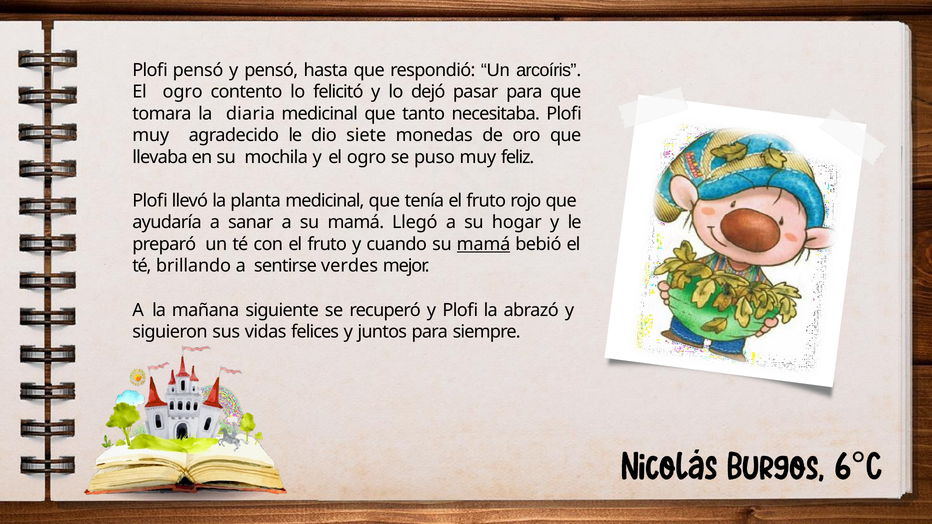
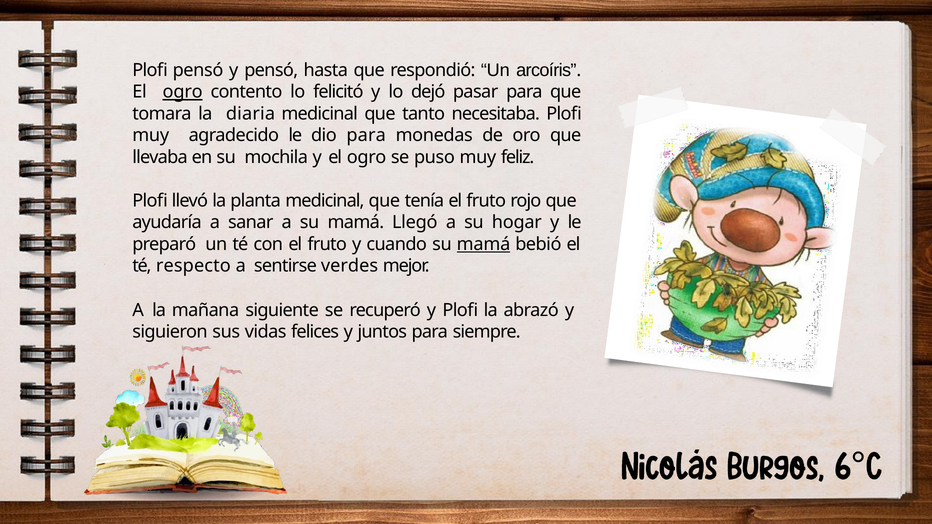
ogro underline: none -> present (183, 92)
dio siete: siete -> para (366, 136)
brillando: brillando -> respecto (193, 266)
